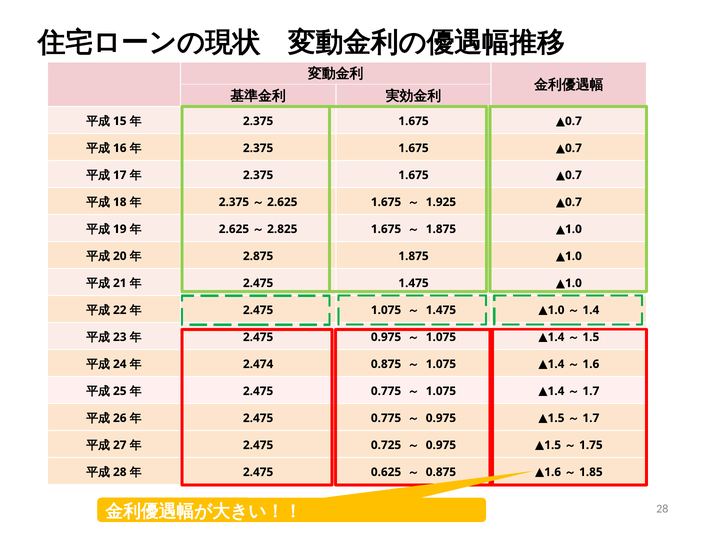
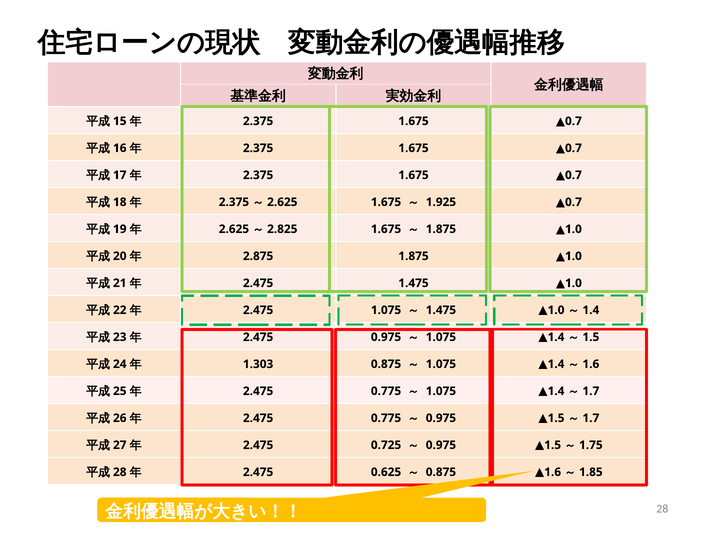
2.474: 2.474 -> 1.303 (258, 364)
